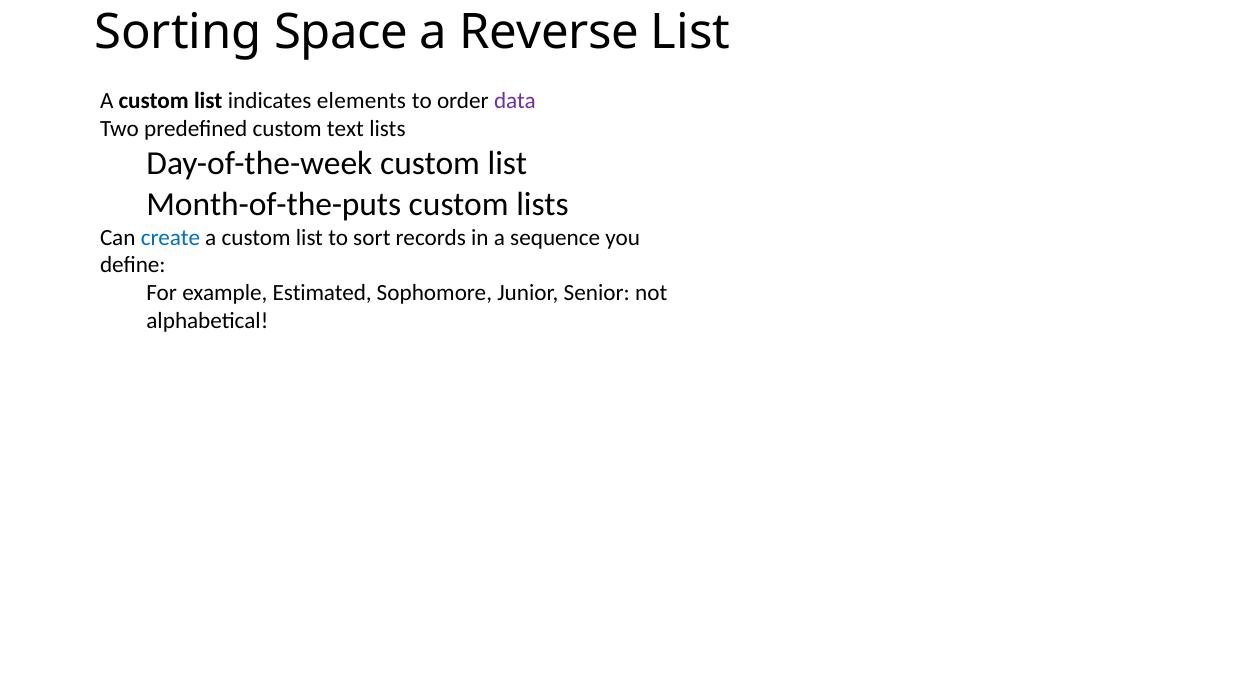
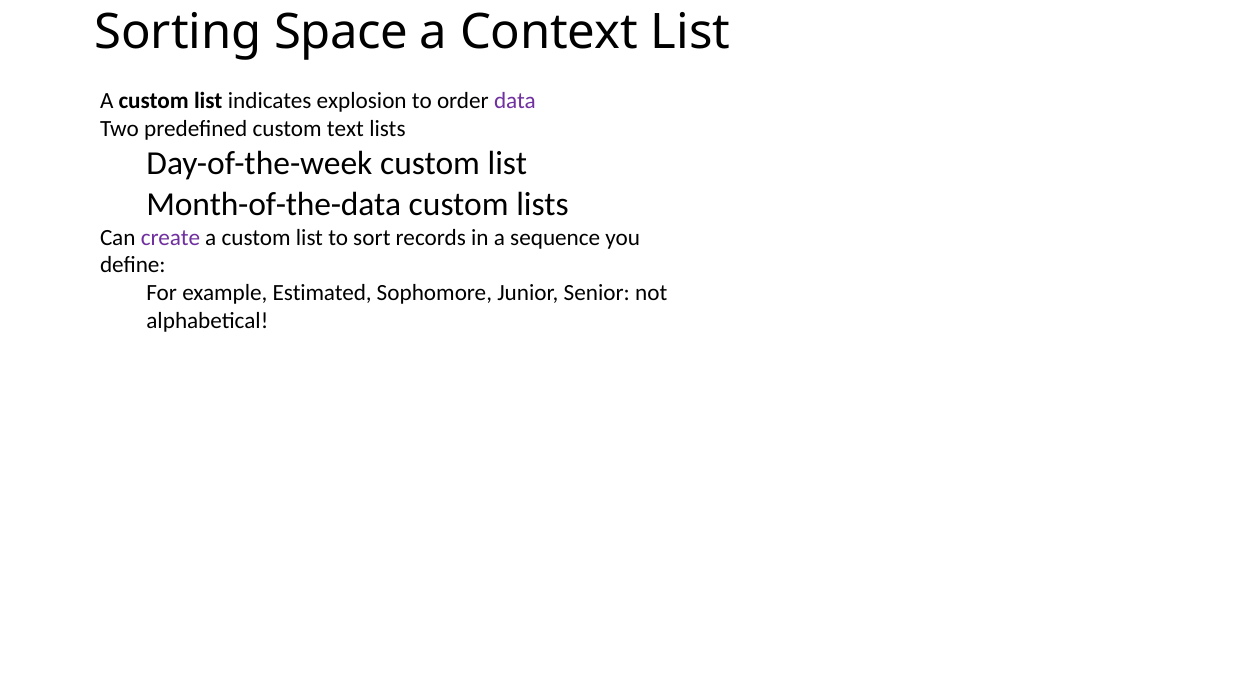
Reverse: Reverse -> Context (549, 32)
elements: elements -> explosion (362, 101)
Month-of-the-puts: Month-of-the-puts -> Month-of-the-data (274, 204)
create colour: blue -> purple (170, 237)
